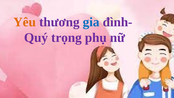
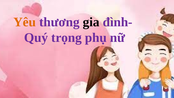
gia colour: blue -> black (91, 22)
